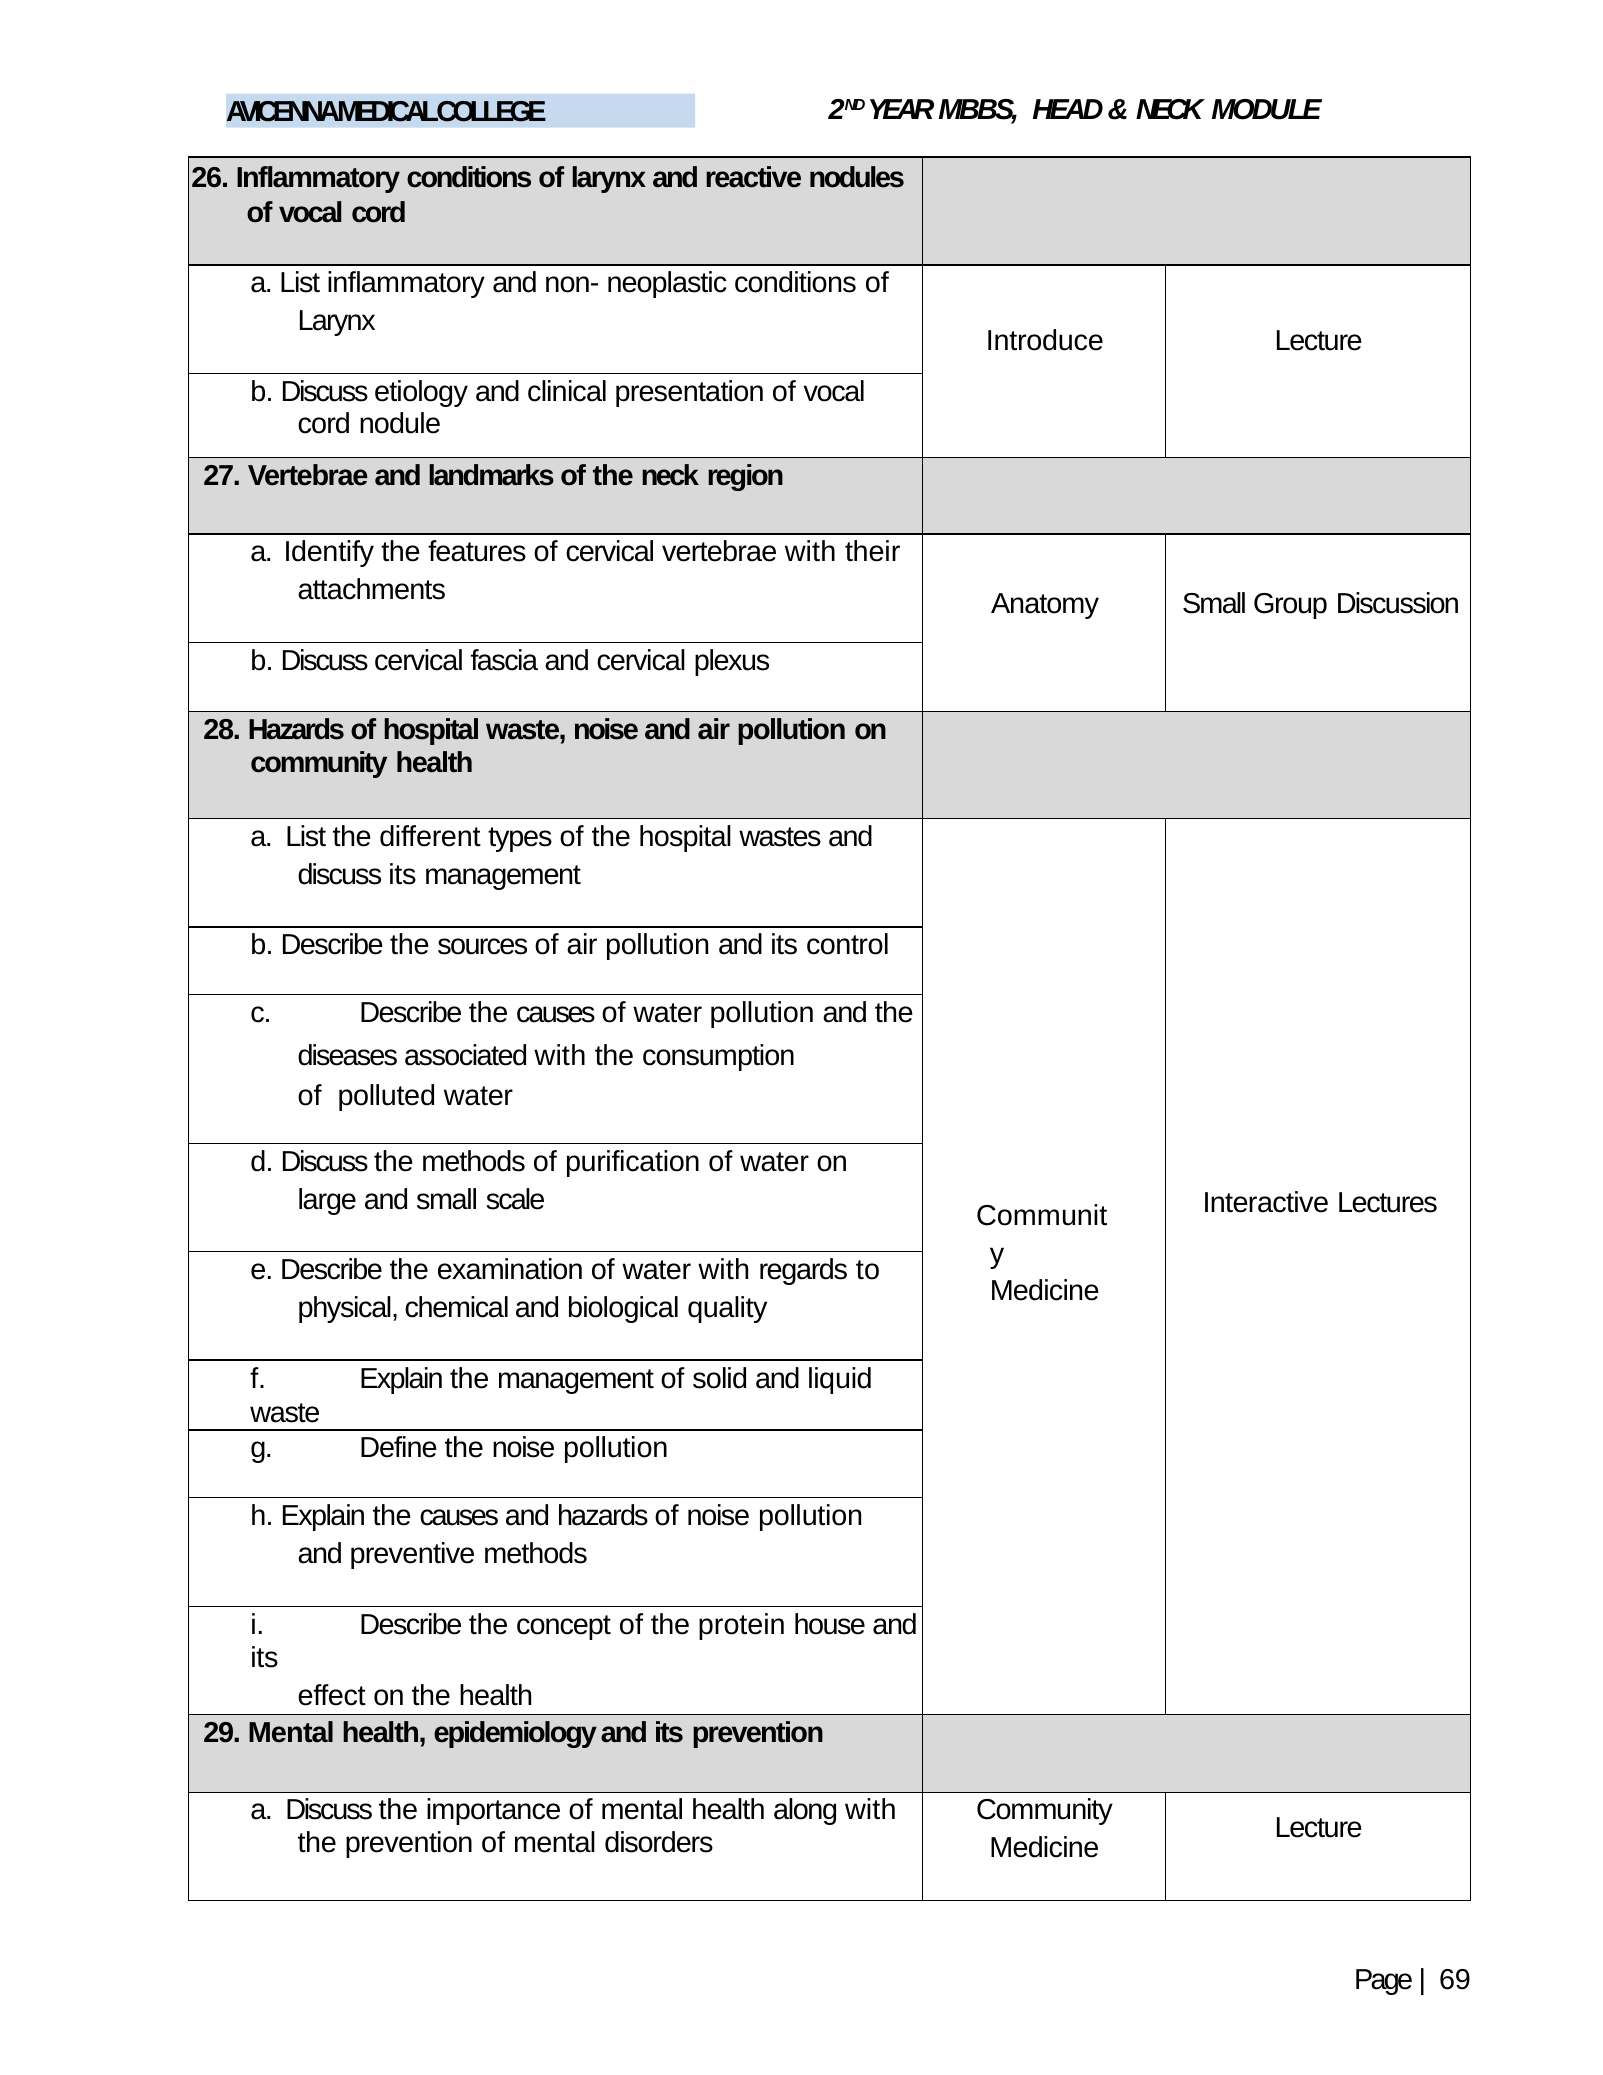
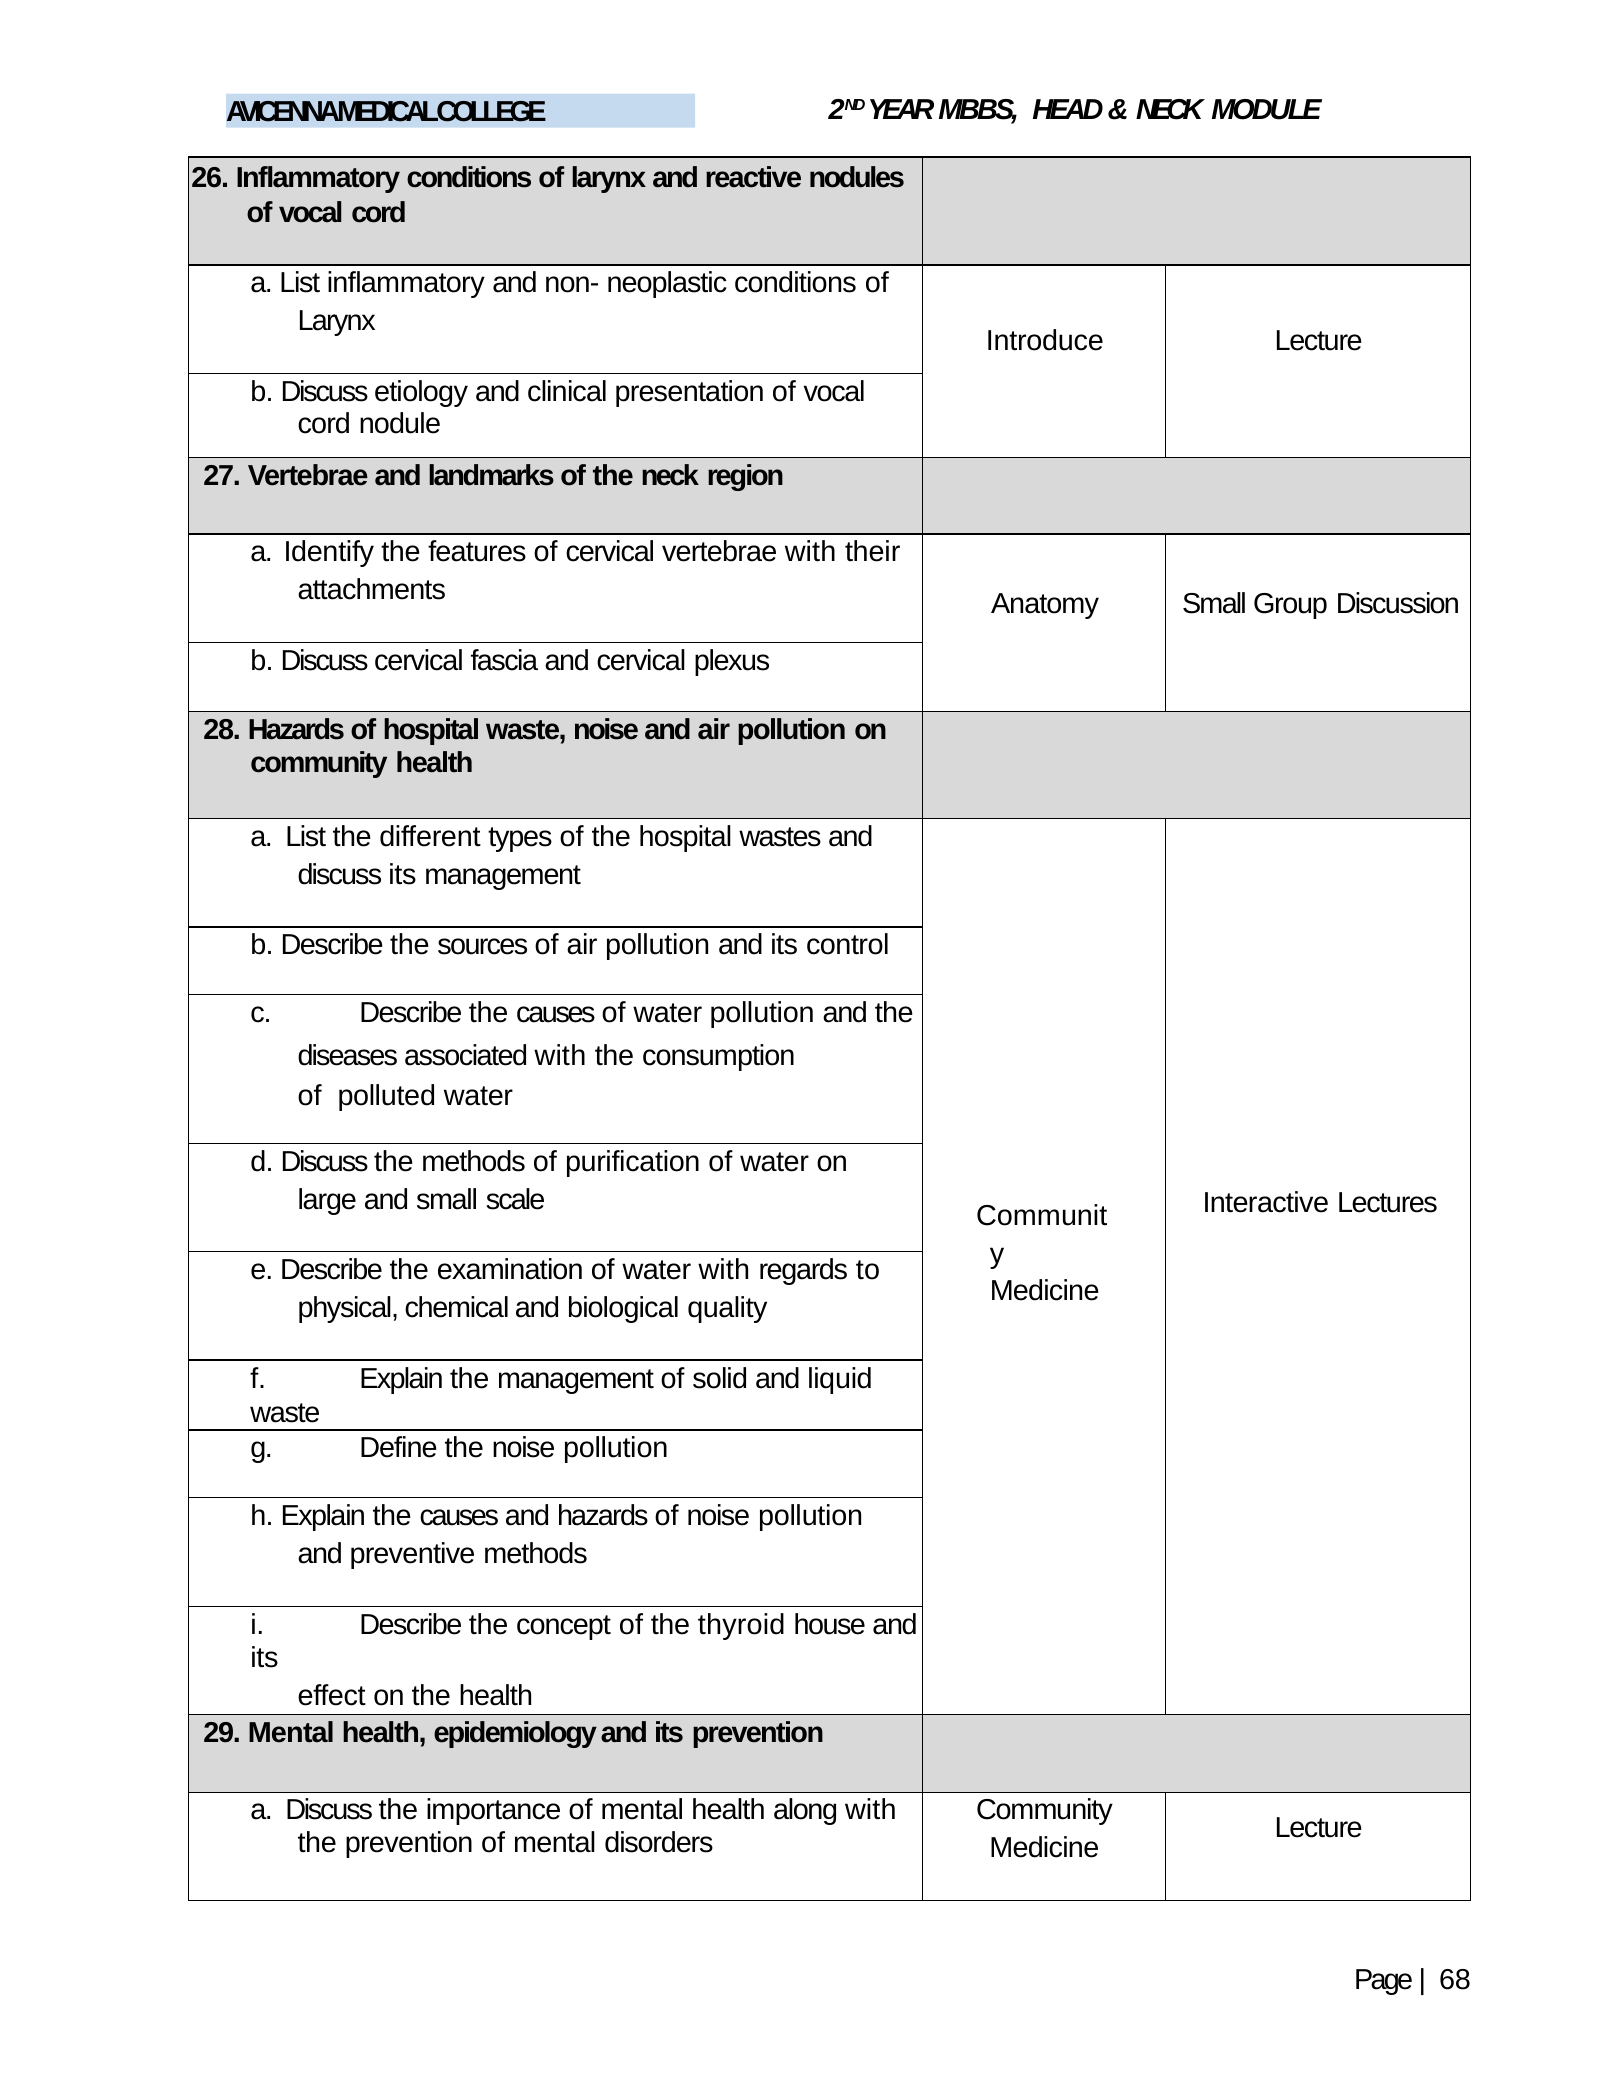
protein: protein -> thyroid (742, 1624)
69: 69 -> 68 (1455, 1979)
